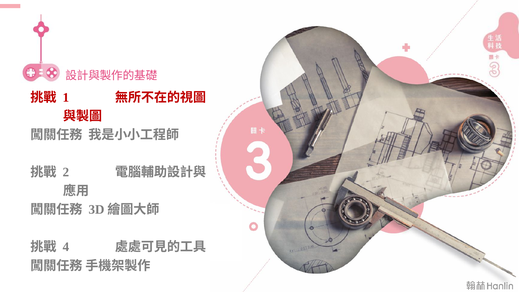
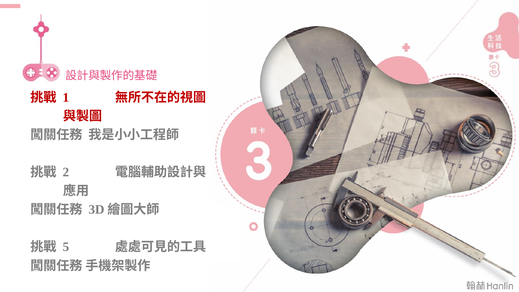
4: 4 -> 5 (66, 247)
